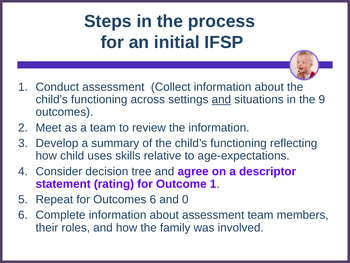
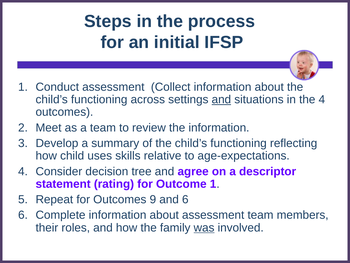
the 9: 9 -> 4 (322, 99)
Outcomes 6: 6 -> 9 (153, 199)
and 0: 0 -> 6 (185, 199)
was underline: none -> present (204, 227)
